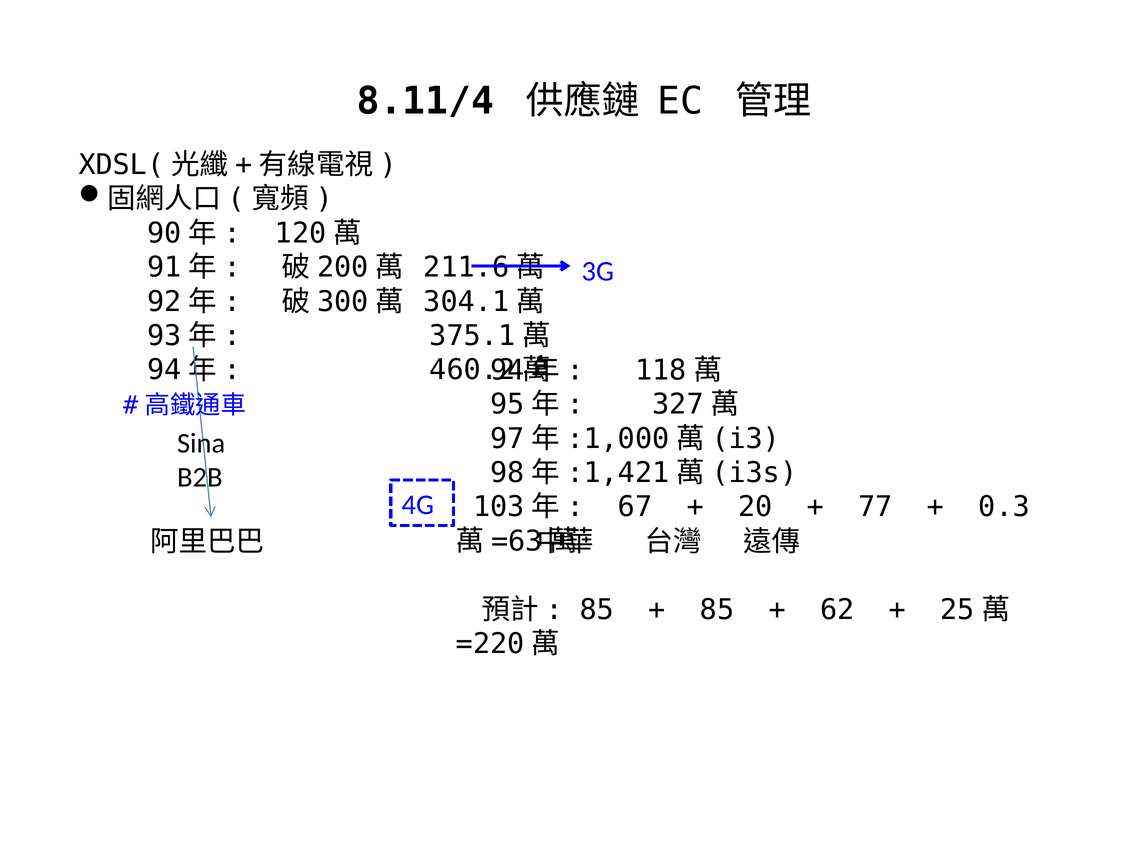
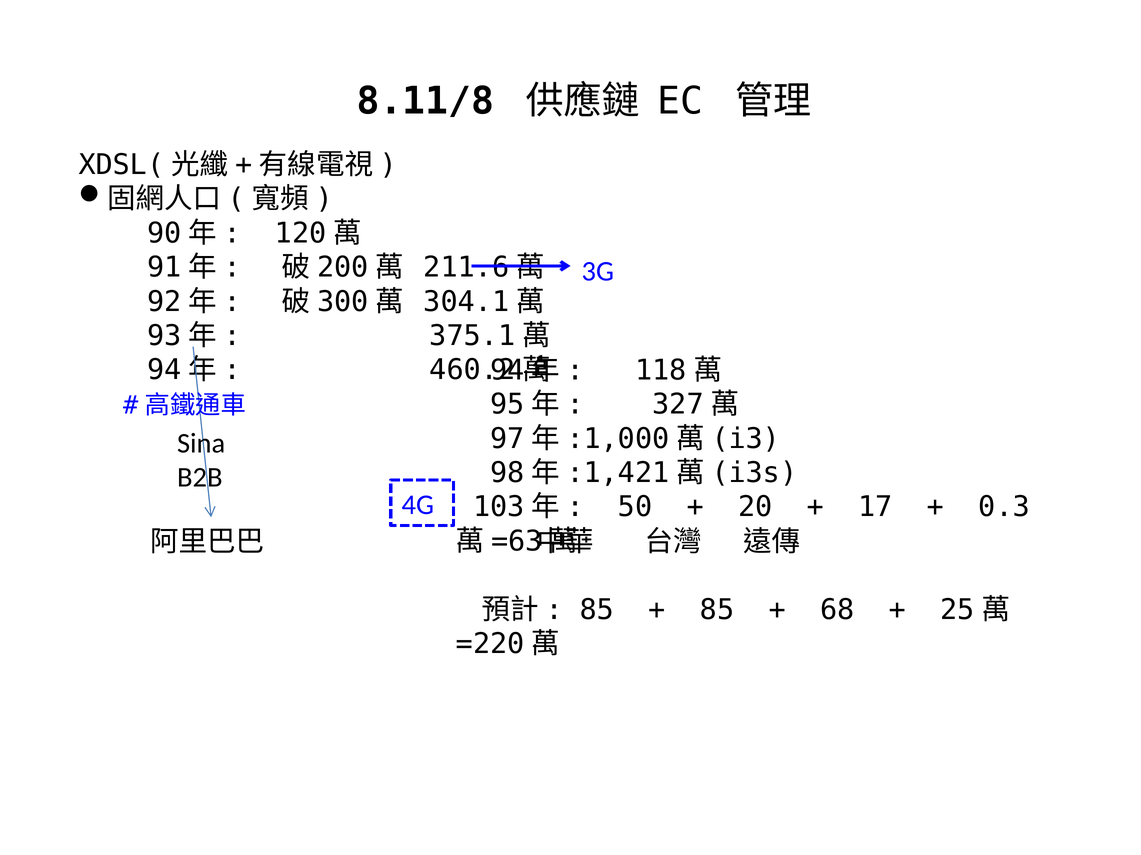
8.11/4: 8.11/4 -> 8.11/8 (425, 101)
67: 67 -> 50 (635, 507)
77: 77 -> 17 (875, 507)
62: 62 -> 68 (837, 610)
